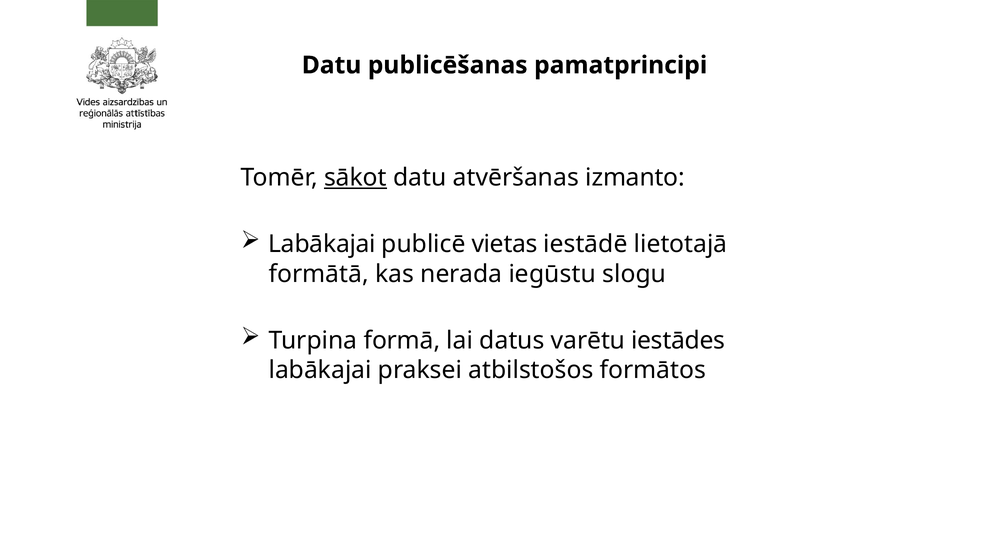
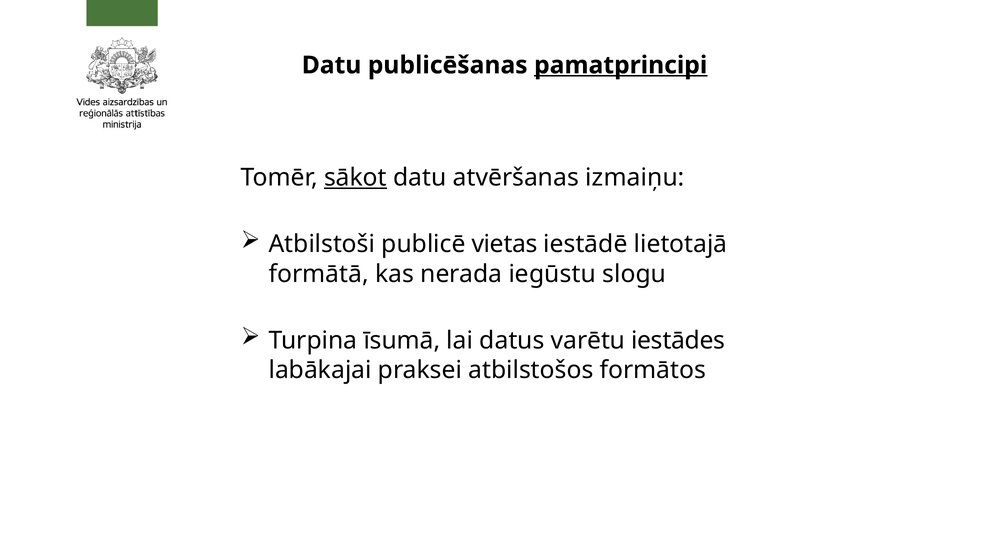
pamatprincipi underline: none -> present (621, 65)
izmanto: izmanto -> izmaiņu (635, 177)
Labākajai: Labākajai -> Atbilstoši (322, 244)
formā: formā -> īsumā (402, 340)
